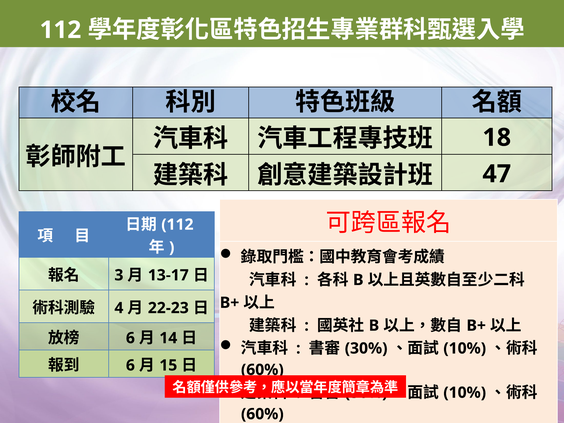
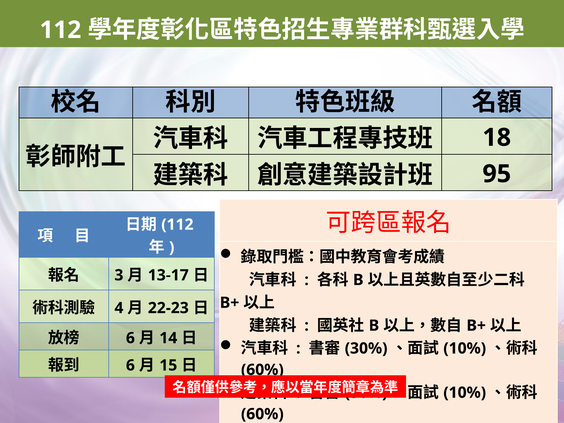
47: 47 -> 95 (497, 174)
